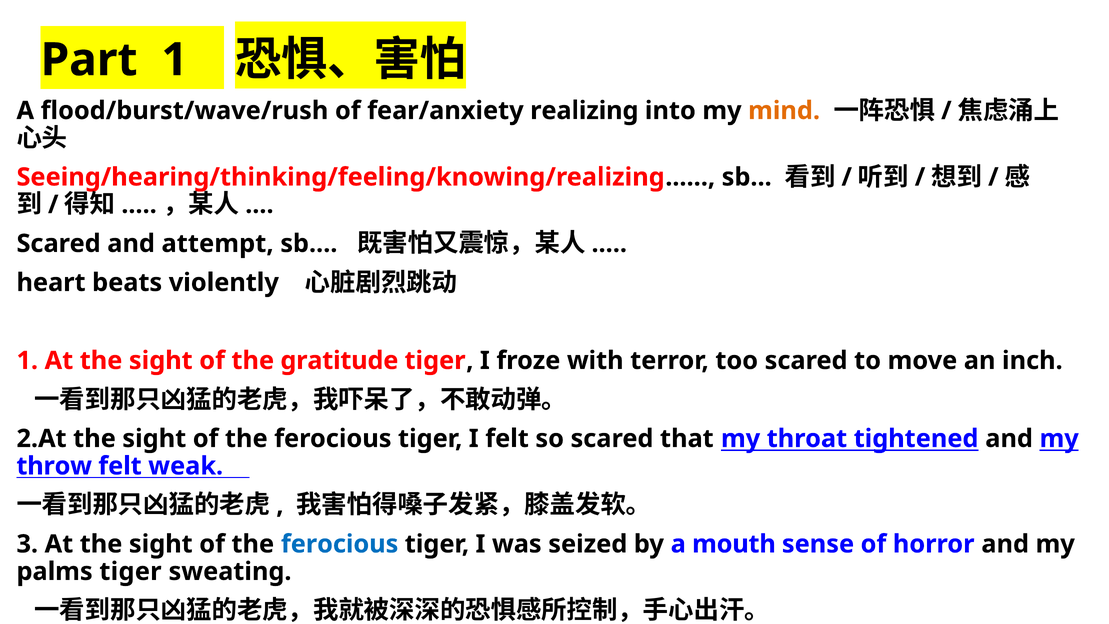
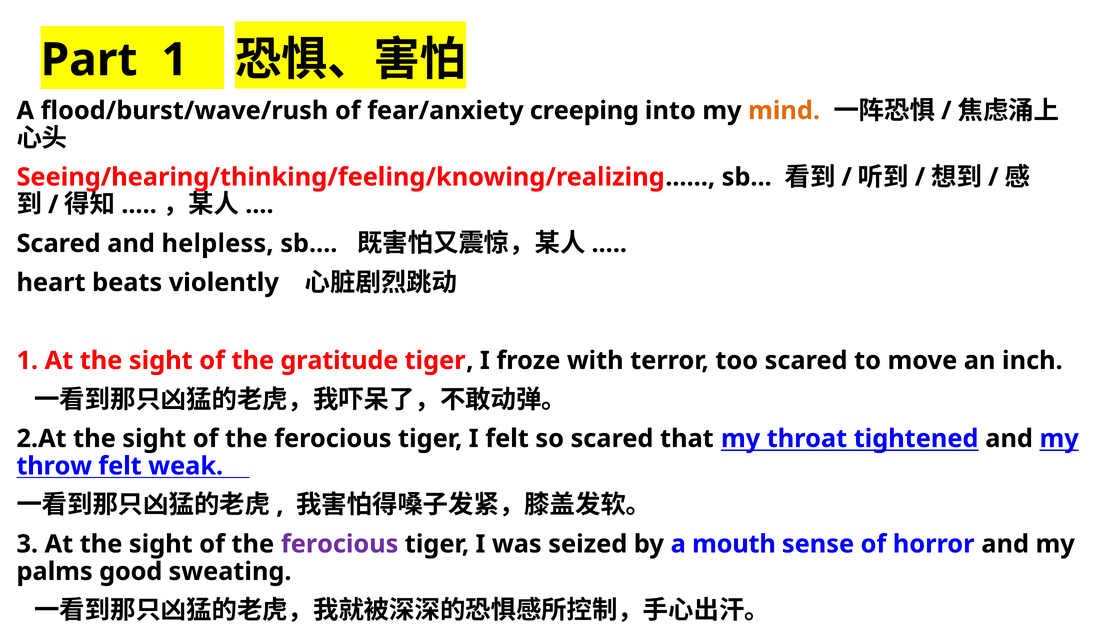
realizing: realizing -> creeping (584, 111)
attempt: attempt -> helpless (218, 244)
ferocious colour: blue -> purple (340, 544)
palms tiger: tiger -> good (131, 571)
